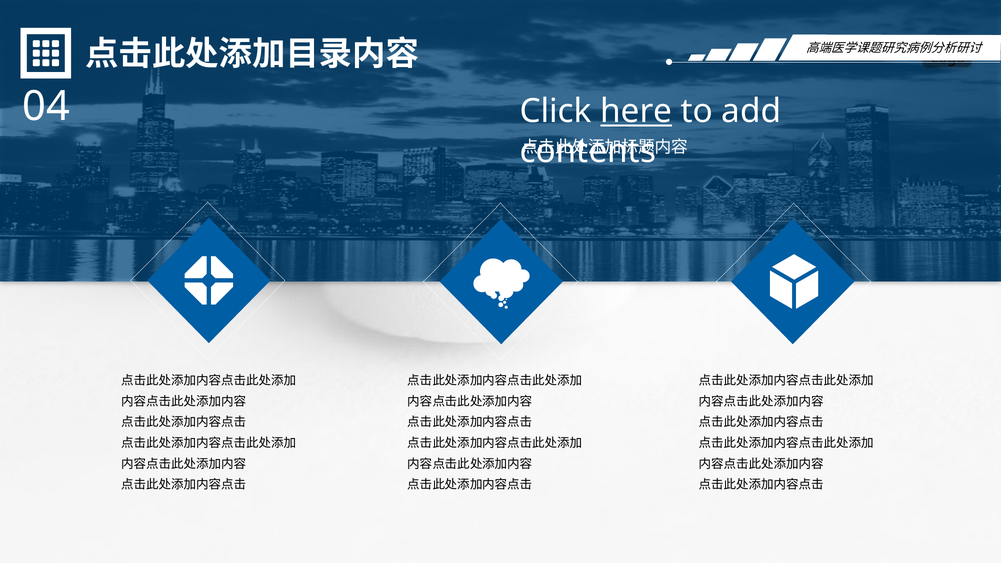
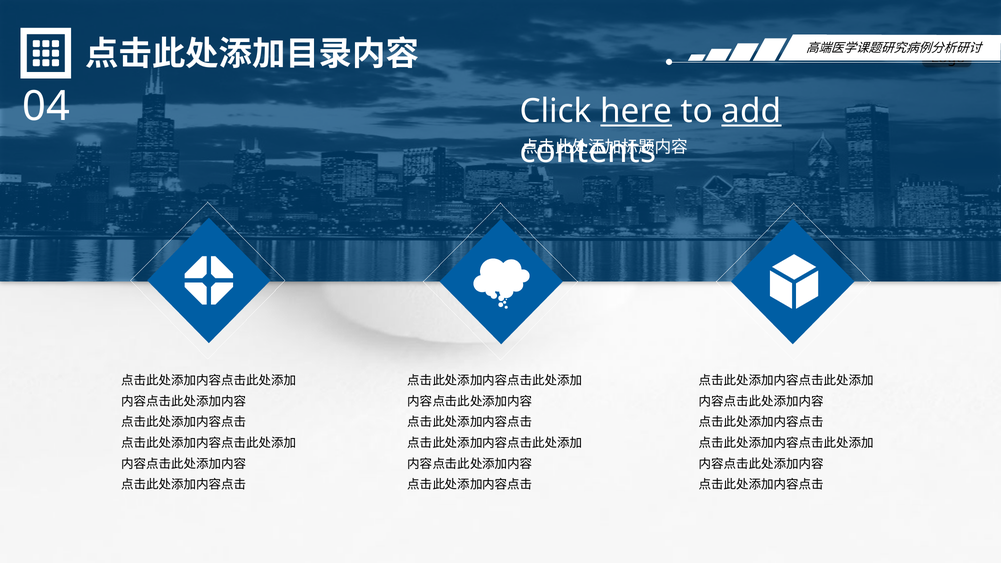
add underline: none -> present (751, 111)
